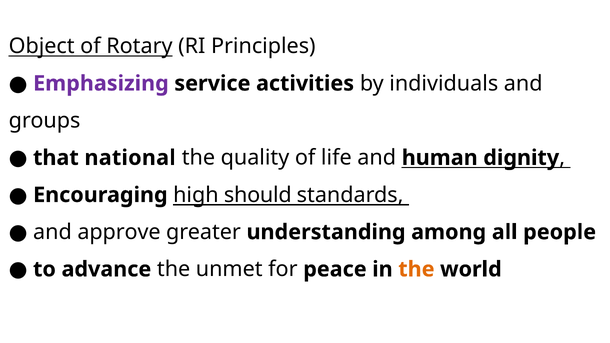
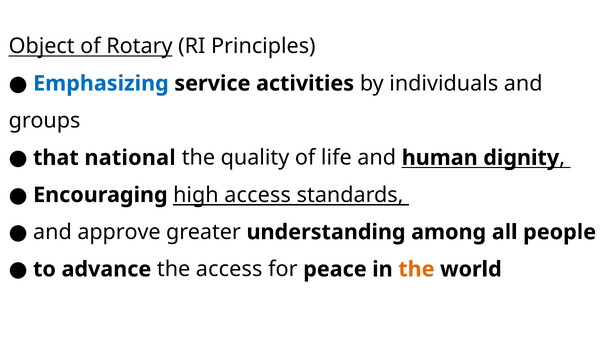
Emphasizing colour: purple -> blue (101, 83)
high should: should -> access (258, 195)
the unmet: unmet -> access (229, 269)
